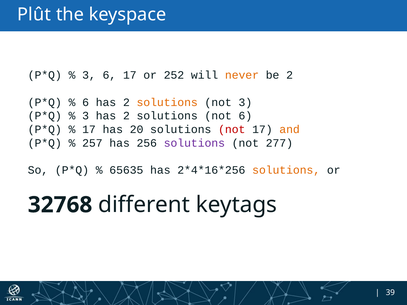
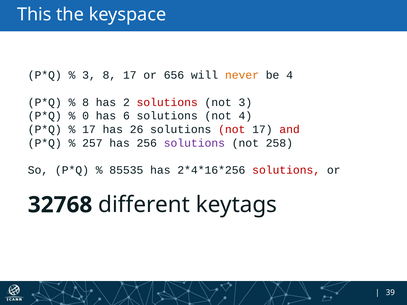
Plût: Plût -> This (34, 15)
3 6: 6 -> 8 (109, 75)
252: 252 -> 656 (174, 75)
be 2: 2 -> 4 (290, 75)
6: 6 -> 8 (86, 102)
solutions colour: orange -> red (167, 102)
3: 3 -> 0 (86, 116)
2: 2 -> 6 (126, 116)
not 6: 6 -> 4 (245, 116)
20: 20 -> 26 (137, 130)
and colour: orange -> red (290, 130)
277: 277 -> 258 (279, 143)
65635: 65635 -> 85535 (126, 170)
solutions colour: orange -> red (286, 170)
